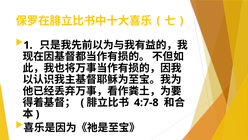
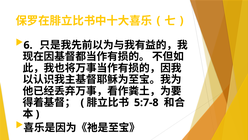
1: 1 -> 6 (28, 45)
4:7-8: 4:7-8 -> 5:7-8 (146, 102)
